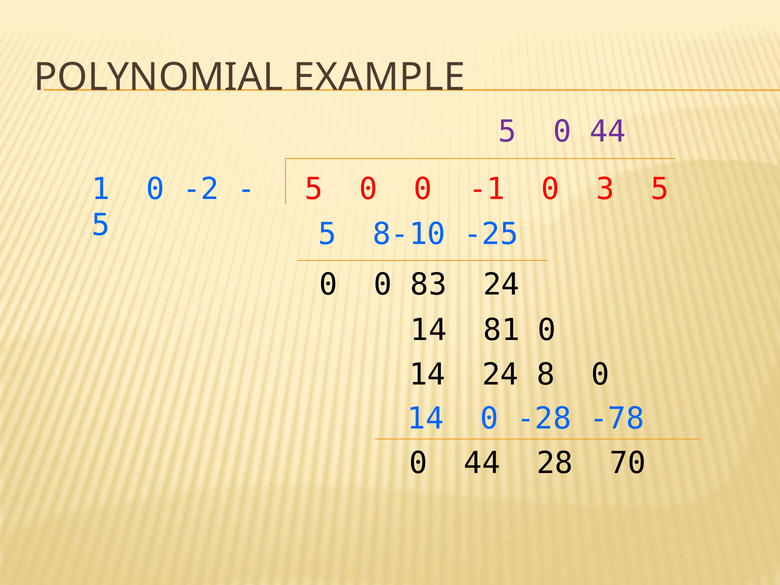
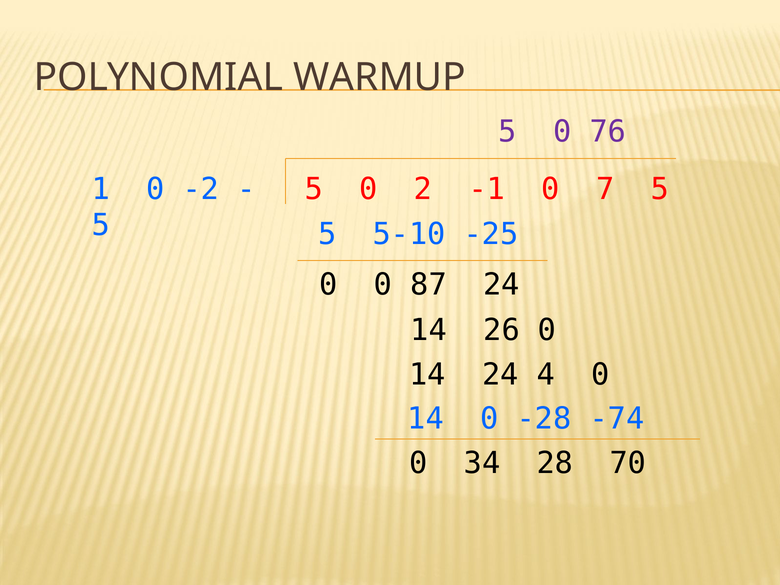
EXAMPLE: EXAMPLE -> WARMUP (380, 77)
5 0 44: 44 -> 76 (608, 132)
5 0 0: 0 -> 2 (423, 189)
3: 3 -> 7 (605, 189)
8-10: 8-10 -> 5-10 (409, 234)
83: 83 -> 87 (429, 285)
81: 81 -> 26 (502, 330)
8: 8 -> 4 (546, 375)
-78: -78 -> -74 (617, 419)
44: 44 -> 34 (482, 463)
